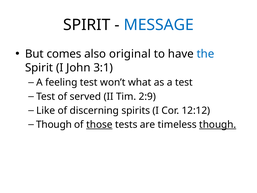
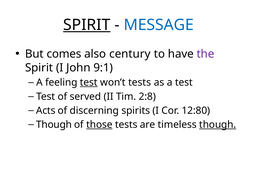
SPIRIT underline: none -> present (87, 25)
original: original -> century (130, 54)
the colour: blue -> purple (205, 54)
3:1: 3:1 -> 9:1 (103, 68)
test underline: none -> present (89, 82)
won’t what: what -> tests (140, 82)
2:9: 2:9 -> 2:8 (147, 96)
Like: Like -> Acts (46, 110)
12:12: 12:12 -> 12:80 (196, 110)
